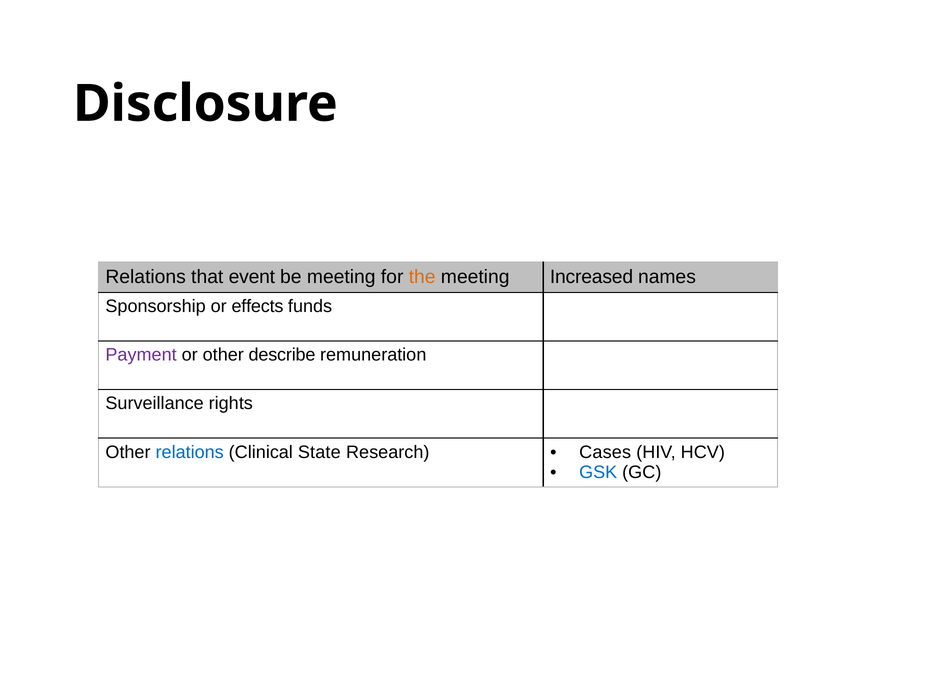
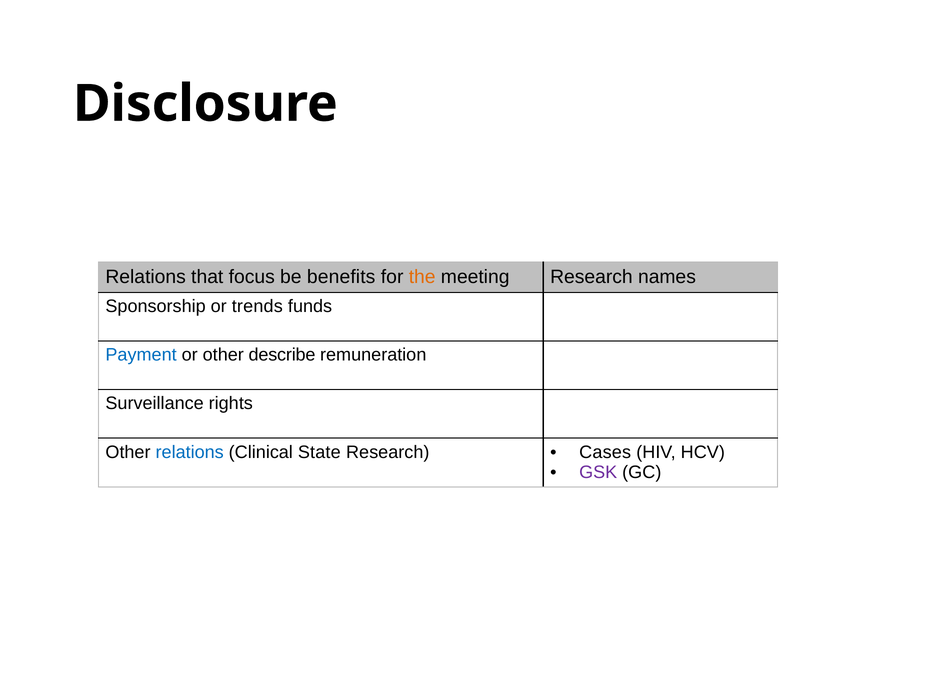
event: event -> focus (252, 277)
be meeting: meeting -> benefits (341, 277)
meeting Increased: Increased -> Research (591, 277)
effects: effects -> trends (257, 306)
Payment colour: purple -> blue (141, 355)
GSK colour: blue -> purple (598, 473)
